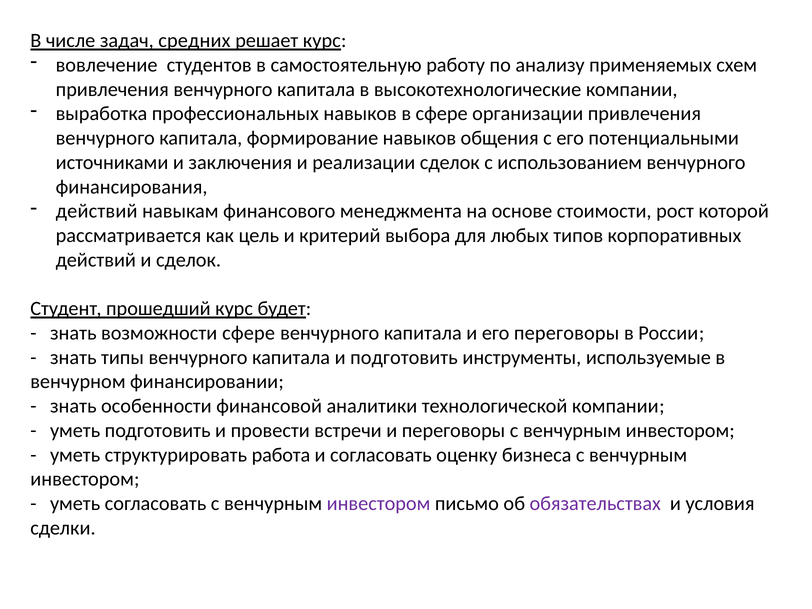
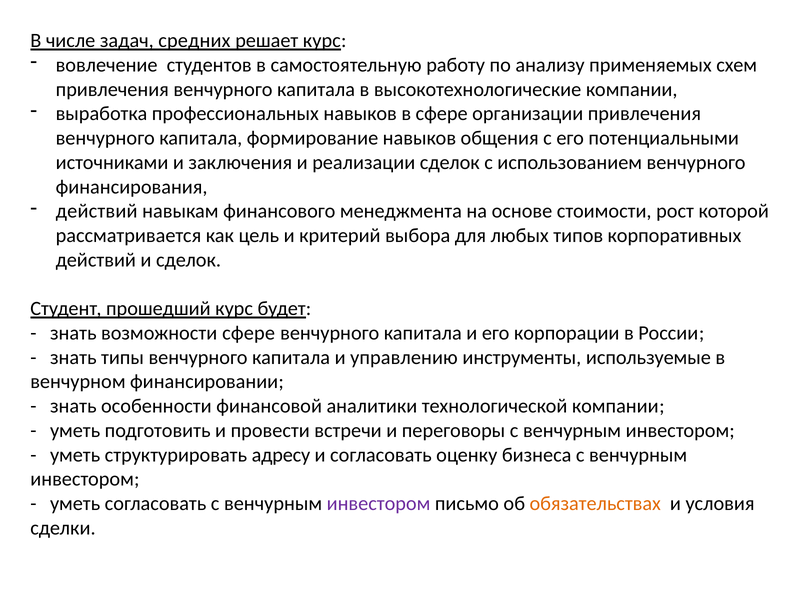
его переговоры: переговоры -> корпорации (567, 333)
и подготовить: подготовить -> управлению (404, 357)
работа: работа -> адресу (281, 455)
обязательствах colour: purple -> orange (595, 504)
